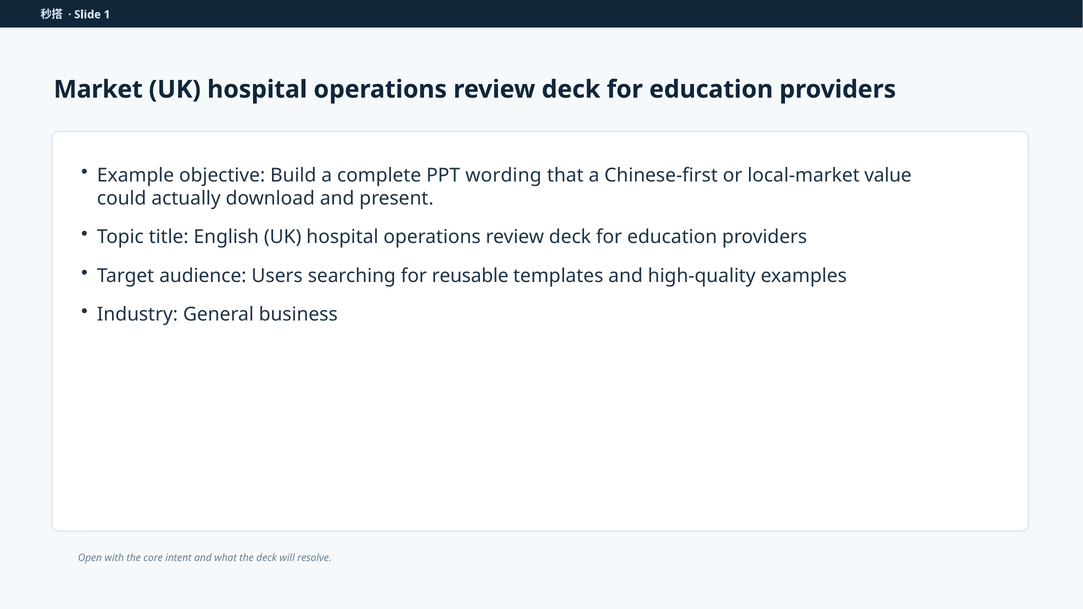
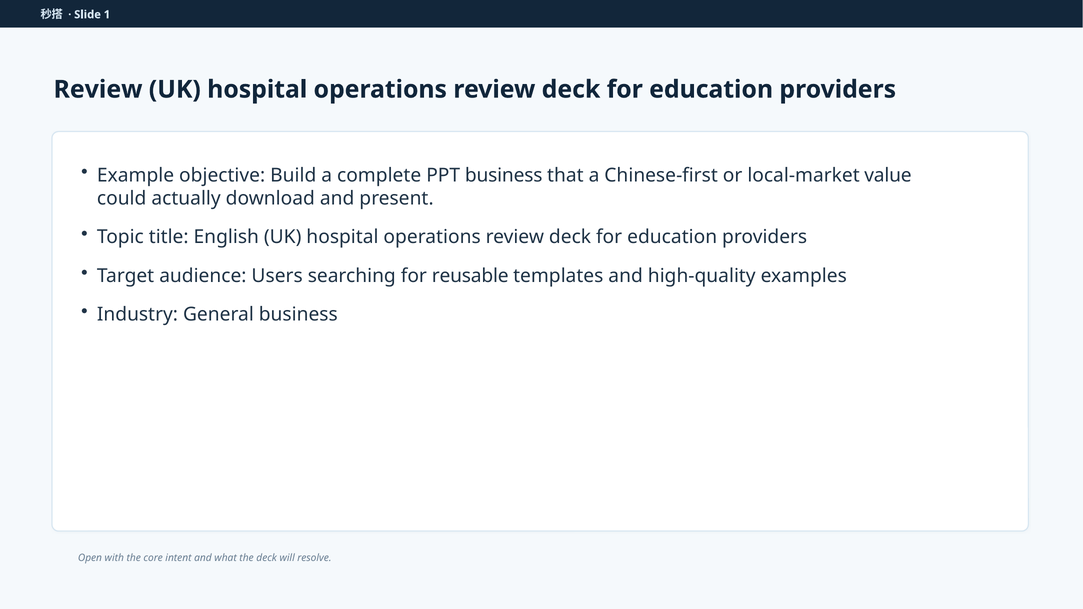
Market: Market -> Review (98, 89)
PPT wording: wording -> business (504, 175)
